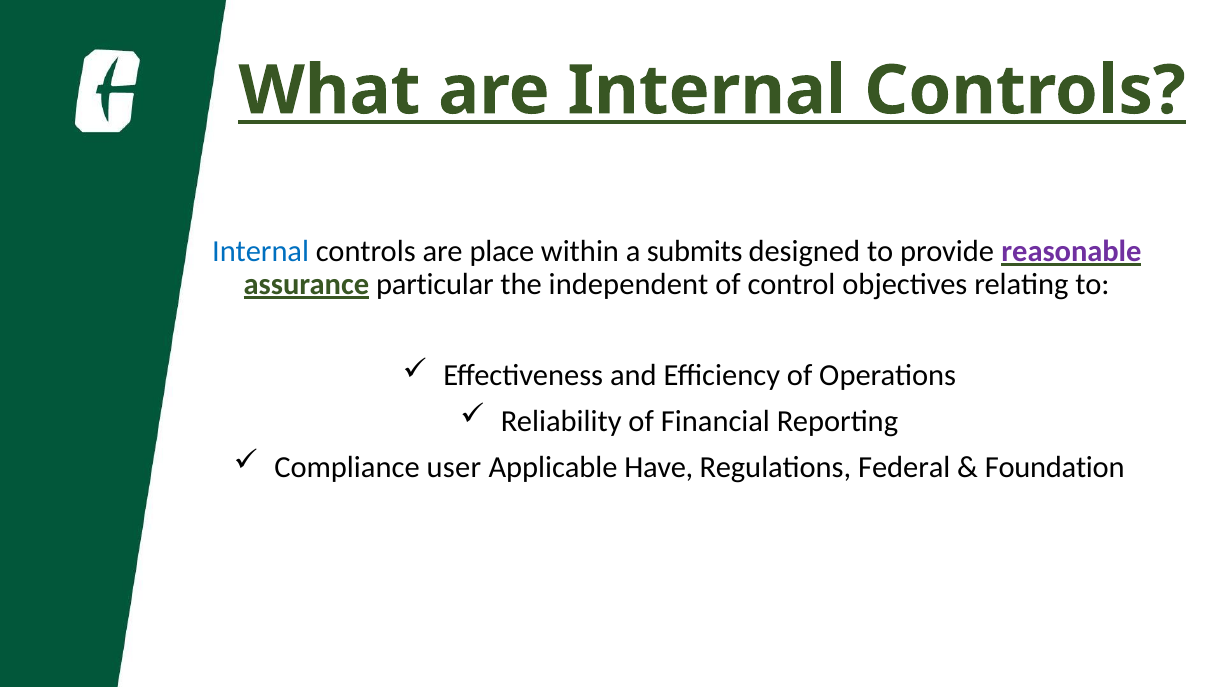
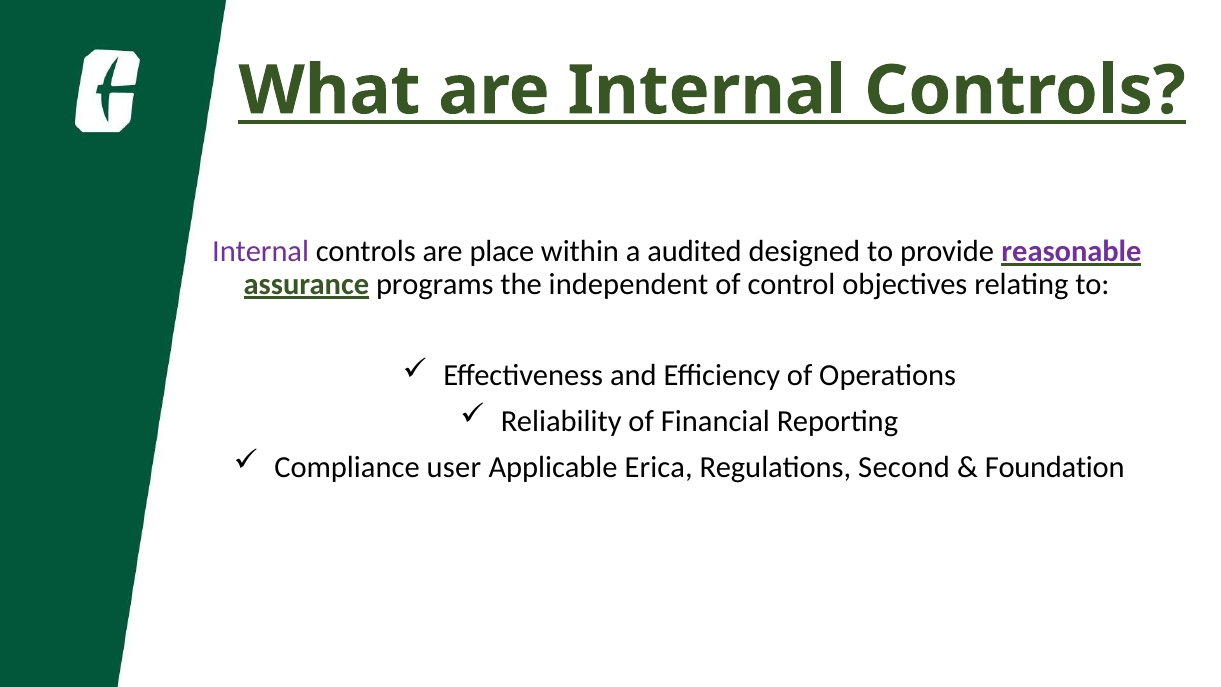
Internal colour: blue -> purple (261, 251)
submits: submits -> audited (695, 251)
particular: particular -> programs (435, 284)
Have: Have -> Erica (659, 467)
Federal: Federal -> Second (904, 467)
